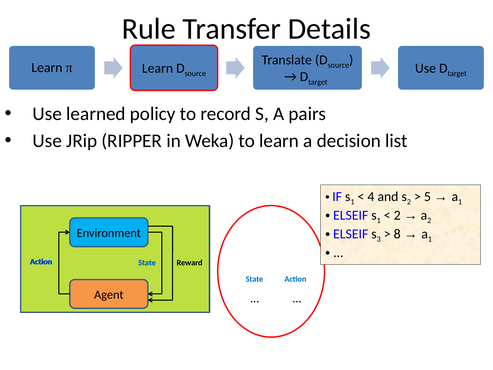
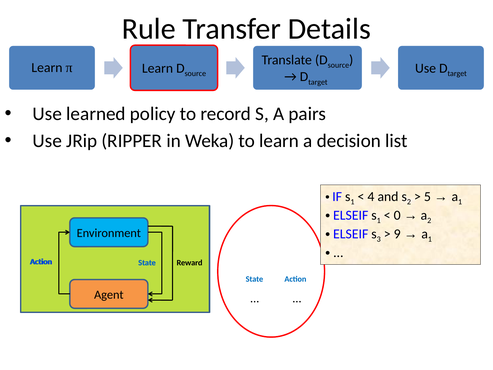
2: 2 -> 0 (397, 215)
8: 8 -> 9 (397, 234)
